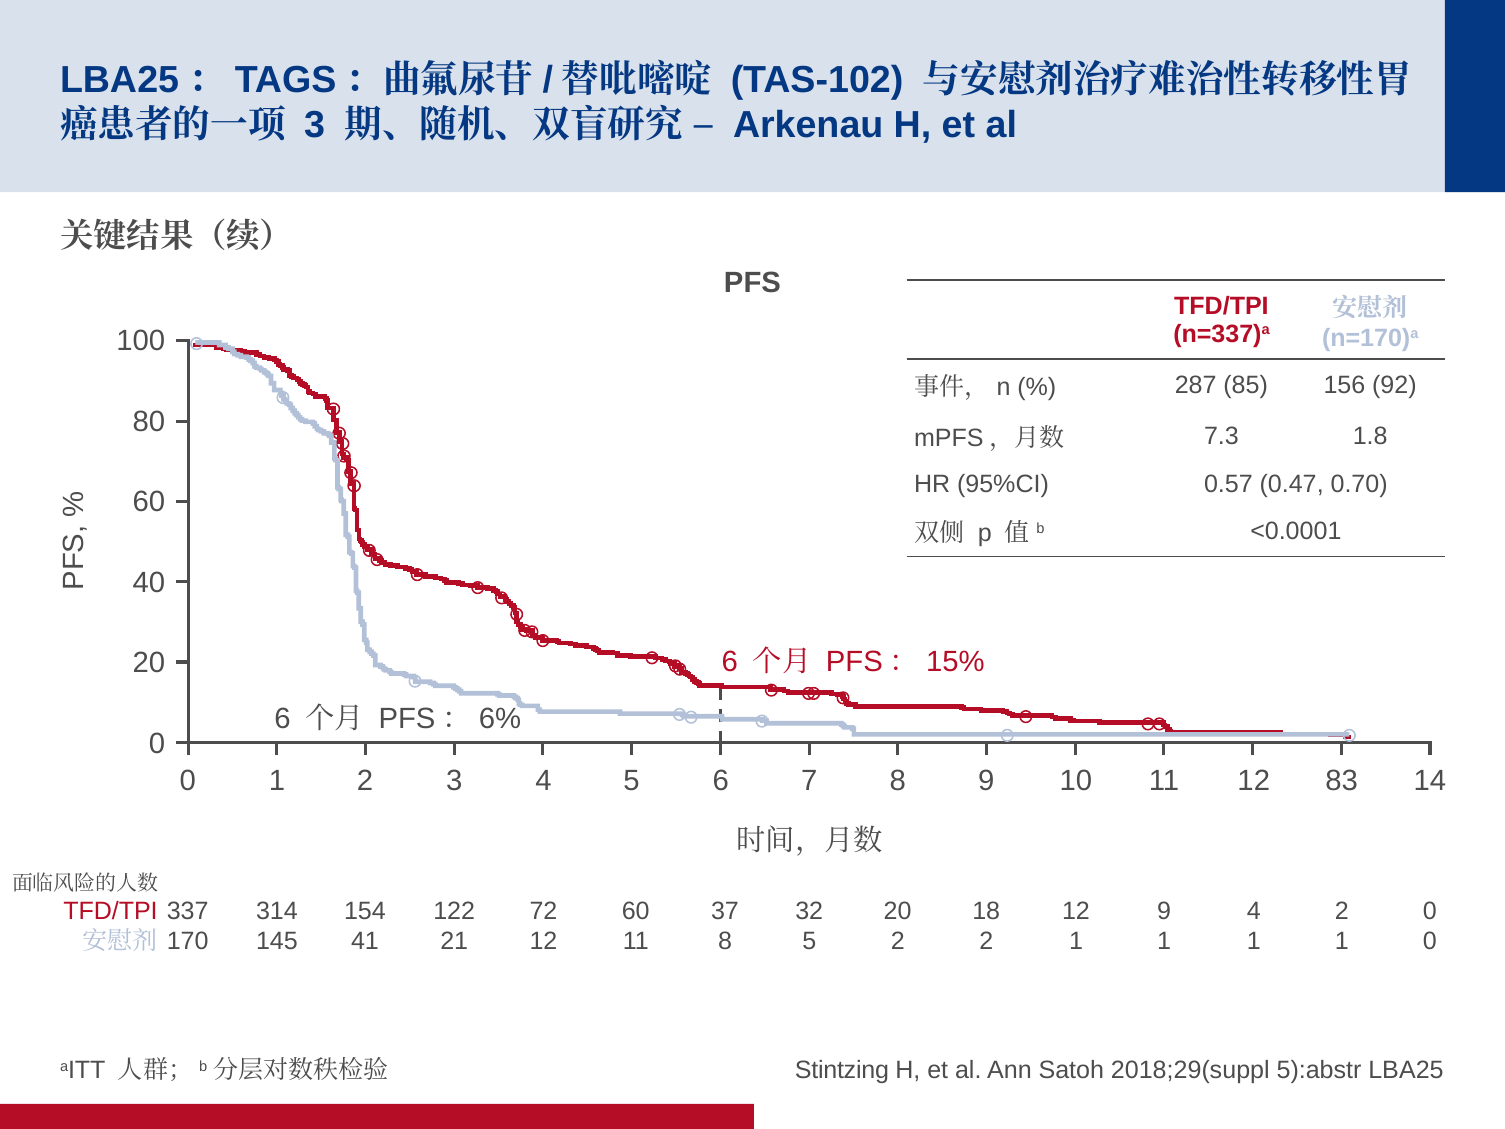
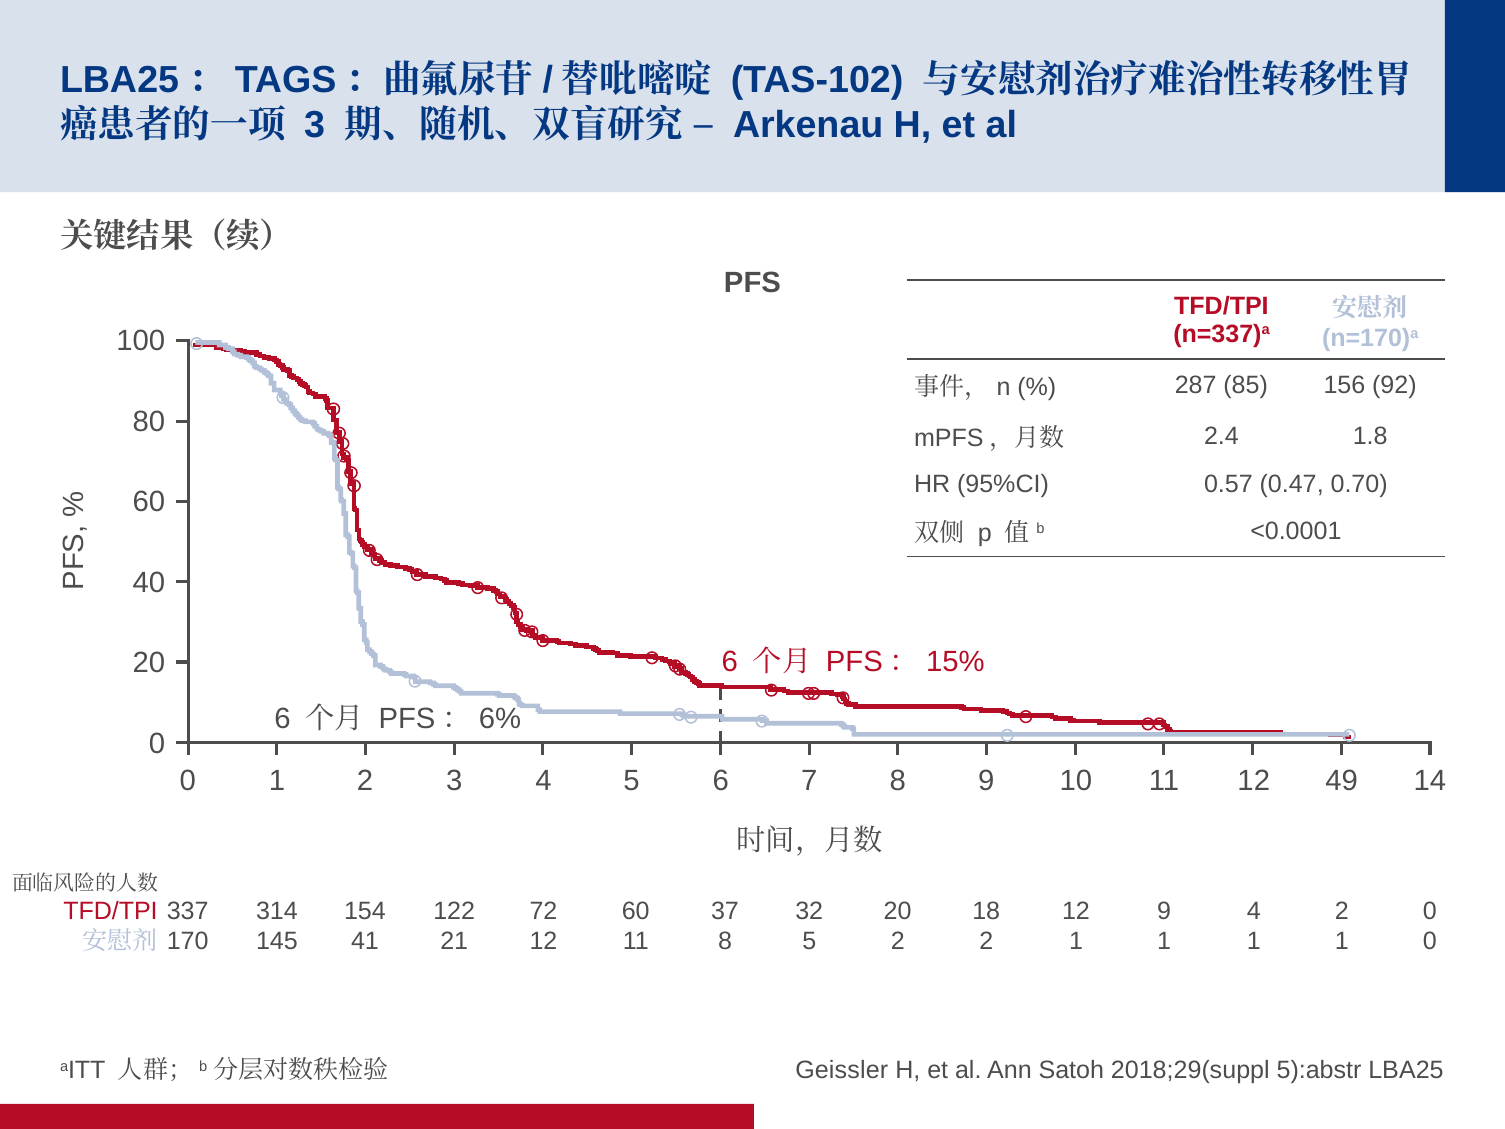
7.3: 7.3 -> 2.4 (1221, 437)
83: 83 -> 49 (1342, 781)
Stintzing: Stintzing -> Geissler (842, 1070)
